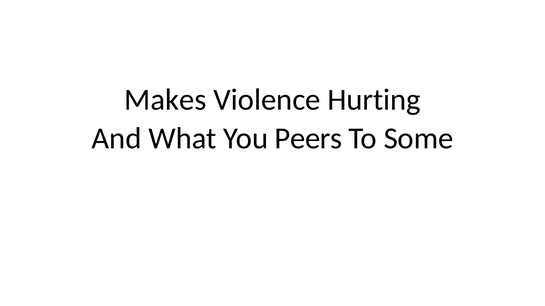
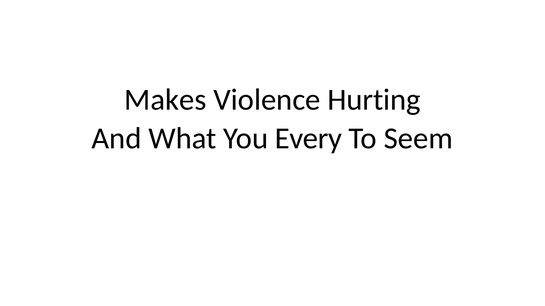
Peers: Peers -> Every (308, 139)
Some: Some -> Seem (418, 139)
